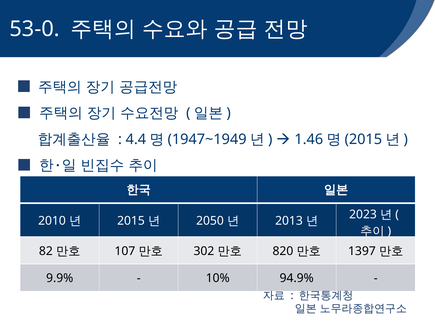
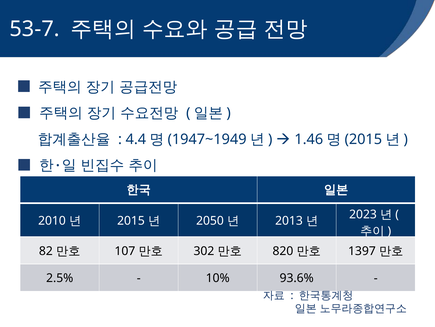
53-0: 53-0 -> 53-7 (35, 29)
9.9%: 9.9% -> 2.5% (60, 278)
94.9%: 94.9% -> 93.6% (297, 278)
